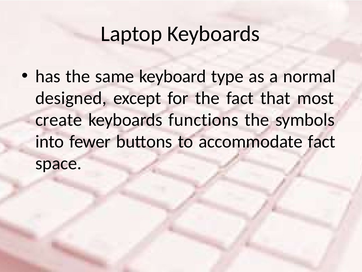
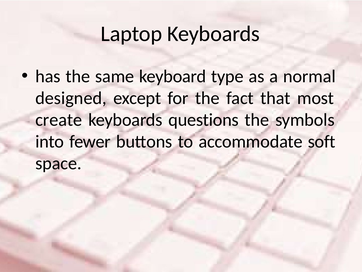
functions: functions -> questions (204, 120)
accommodate fact: fact -> soft (322, 141)
